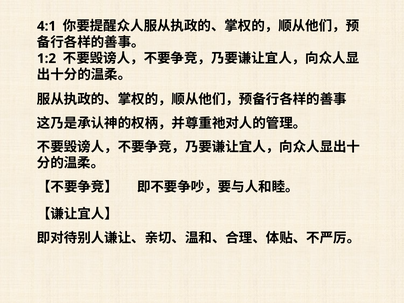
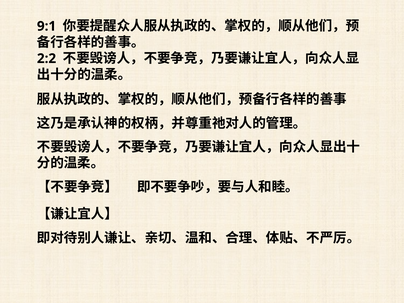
4:1: 4:1 -> 9:1 (47, 26)
1:2: 1:2 -> 2:2 (47, 59)
